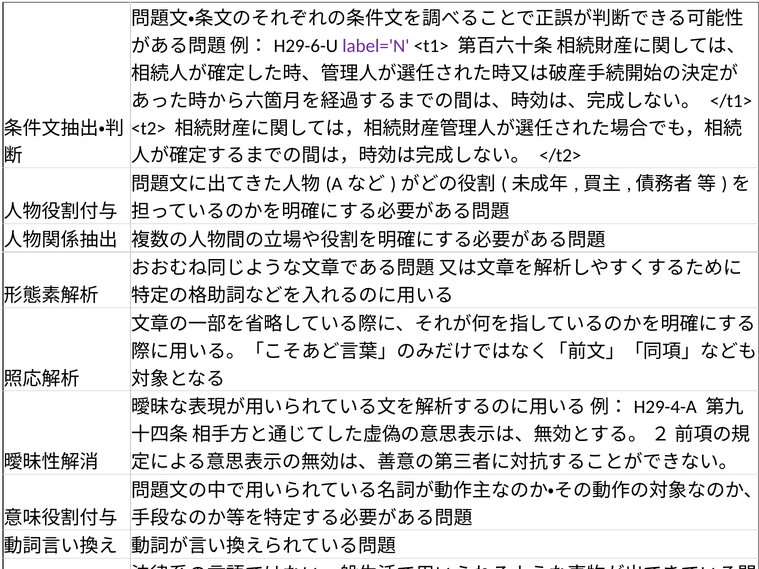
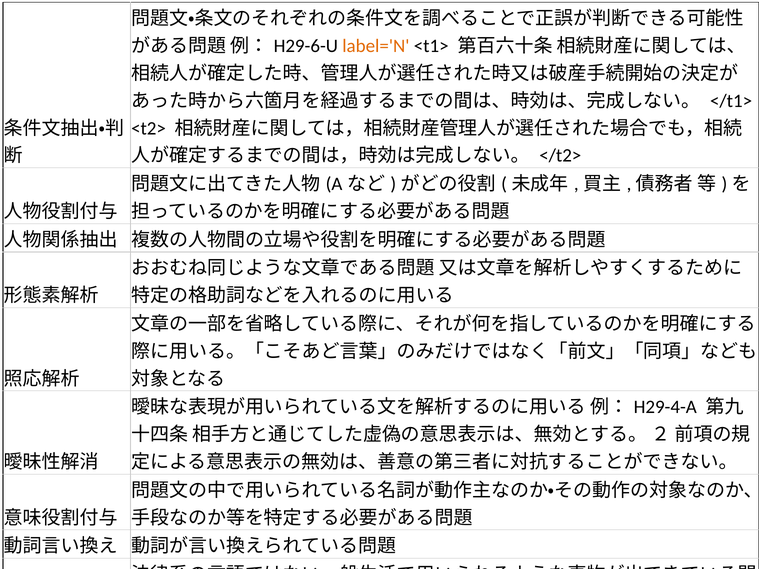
label='N colour: purple -> orange (376, 46)
